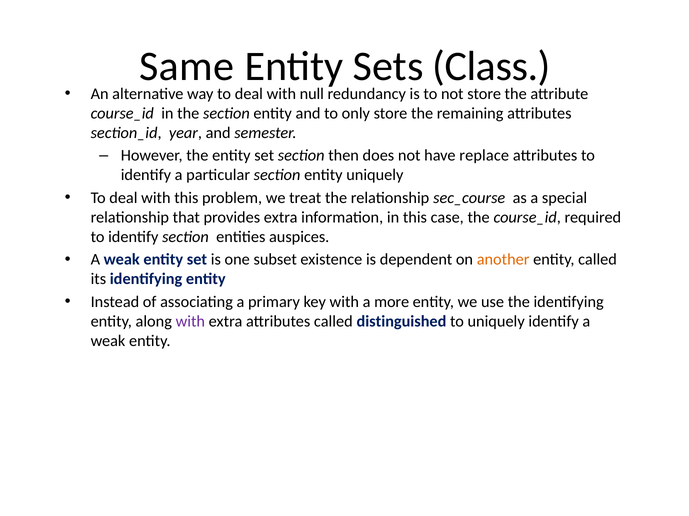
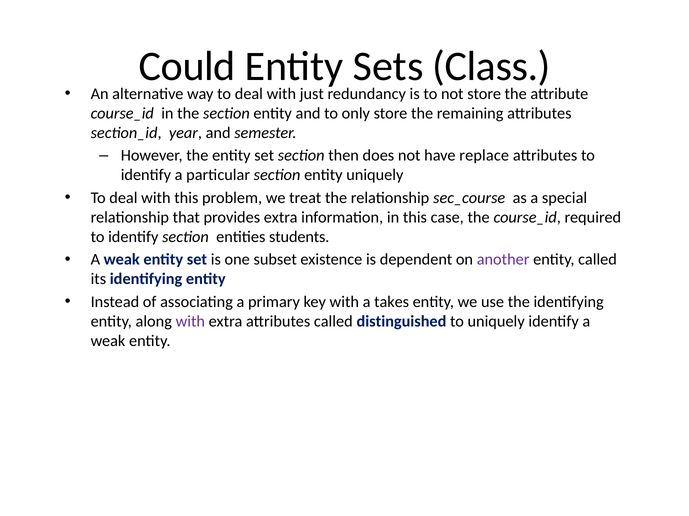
Same: Same -> Could (187, 67)
null: null -> just (312, 94)
auspices: auspices -> students (299, 237)
another colour: orange -> purple (503, 260)
more: more -> takes (392, 302)
